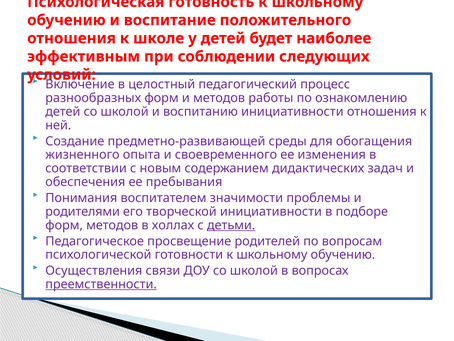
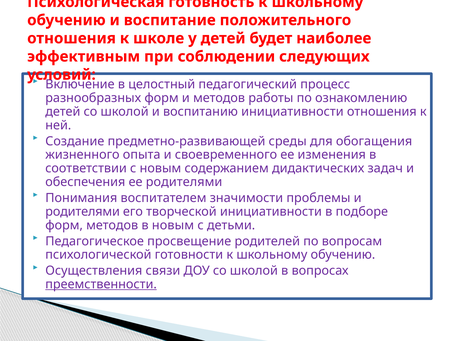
ее пребывания: пребывания -> родителями (184, 182)
в холлах: холлах -> новым (173, 225)
детьми underline: present -> none (231, 225)
